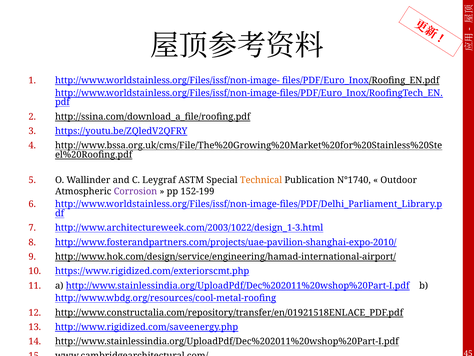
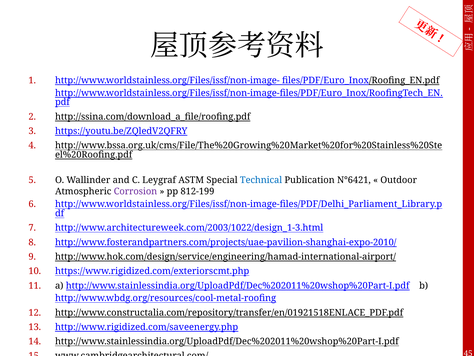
Technical colour: orange -> blue (261, 180)
N°1740: N°1740 -> N°6421 (354, 180)
152-199: 152-199 -> 812-199 (197, 191)
